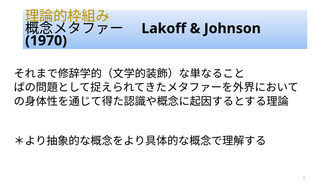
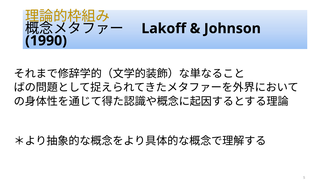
1970: 1970 -> 1990 (46, 41)
